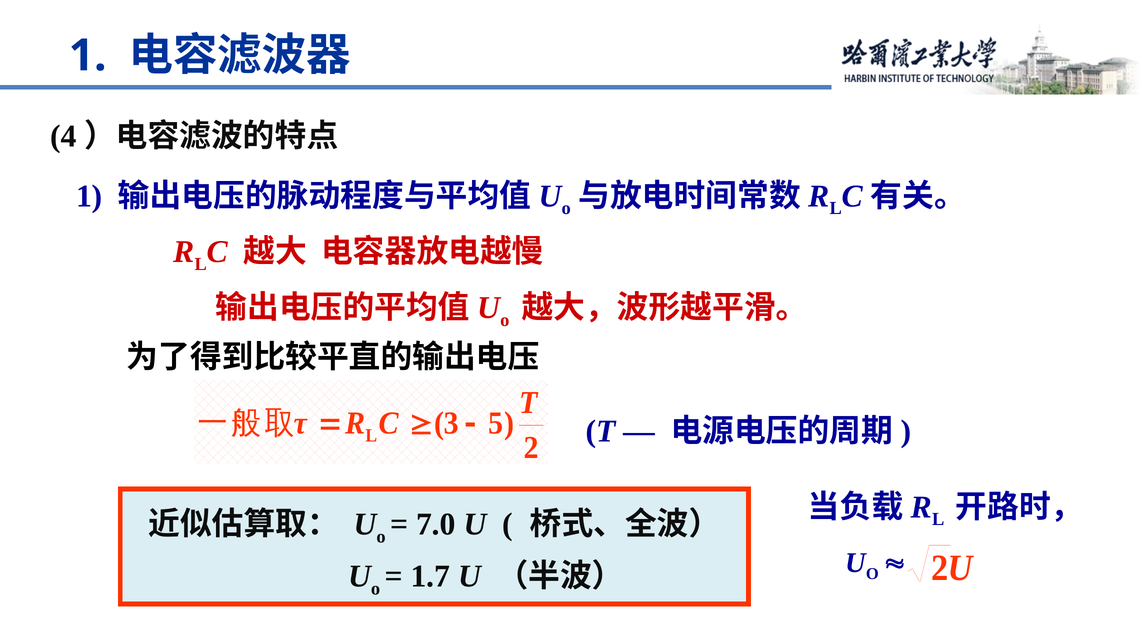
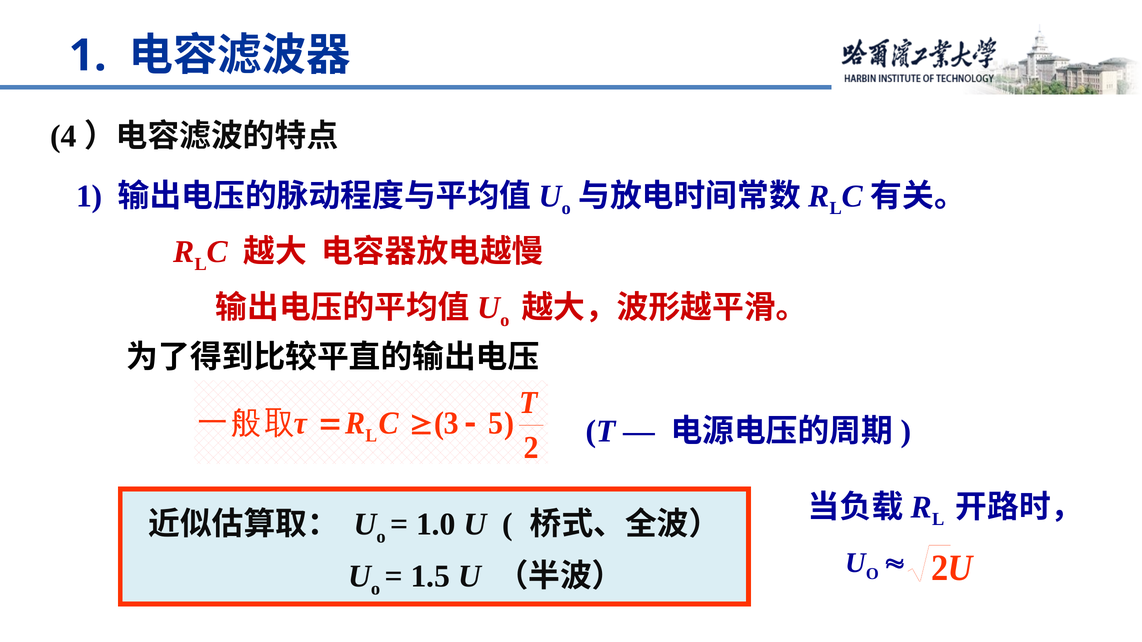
7.0: 7.0 -> 1.0 (436, 525)
1.7: 1.7 -> 1.5 (430, 577)
